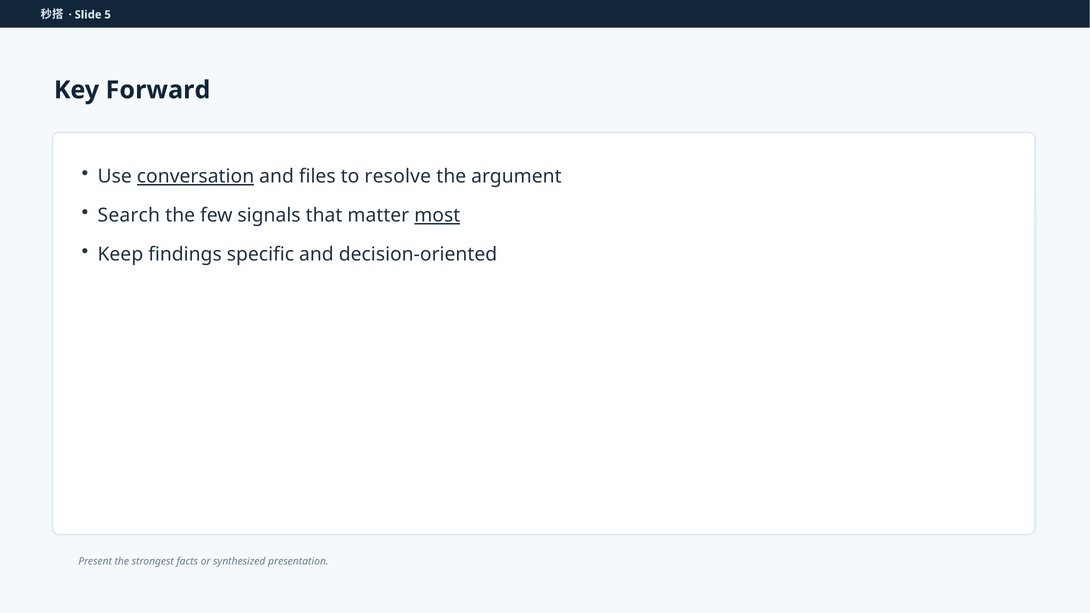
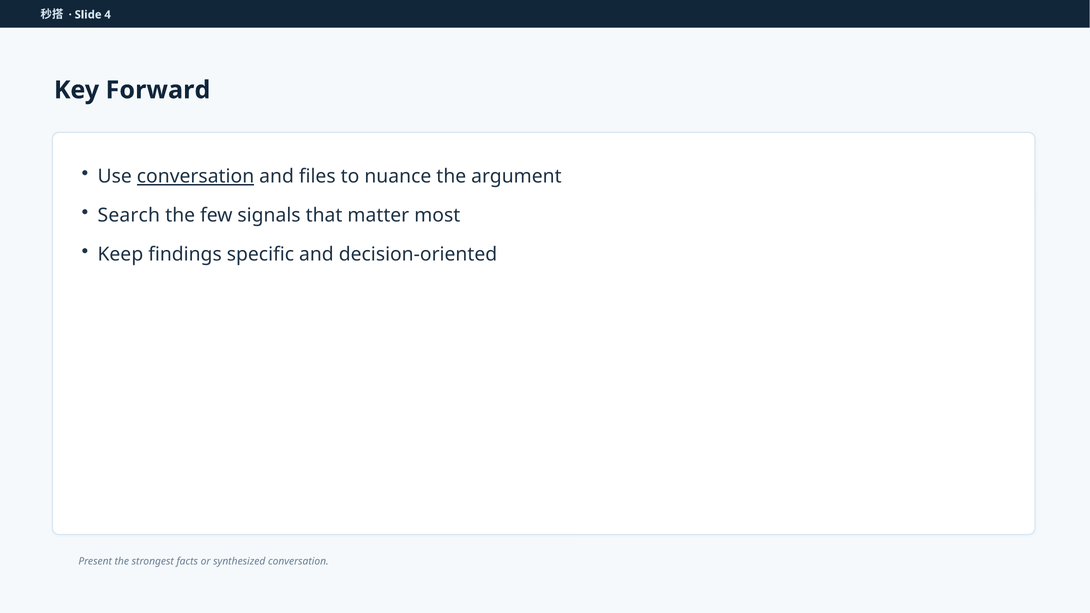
5: 5 -> 4 (108, 15)
resolve: resolve -> nuance (398, 176)
most underline: present -> none (437, 215)
synthesized presentation: presentation -> conversation (298, 561)
